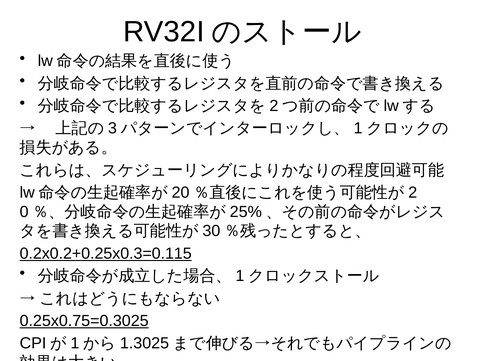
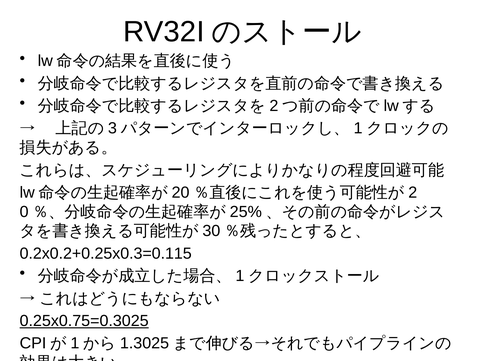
0.2x0.2+0.25x0.3=0.115 underline: present -> none (106, 254)
